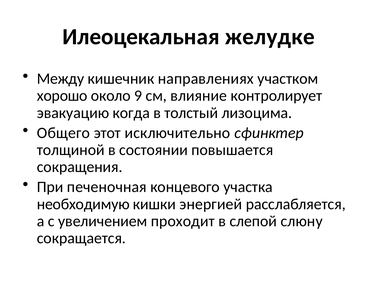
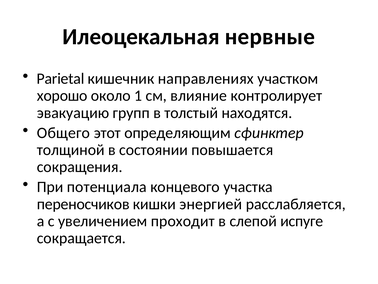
желудке: желудке -> нервные (270, 37)
Между: Между -> Parietal (61, 79)
9: 9 -> 1 (138, 96)
когда: когда -> групп (131, 113)
лизоцима: лизоцима -> находятся (257, 113)
исключительно: исключительно -> определяющим (178, 133)
печеночная: печеночная -> потенциала (107, 187)
необходимую: необходимую -> переносчиков (83, 204)
слюну: слюну -> испуге (302, 221)
